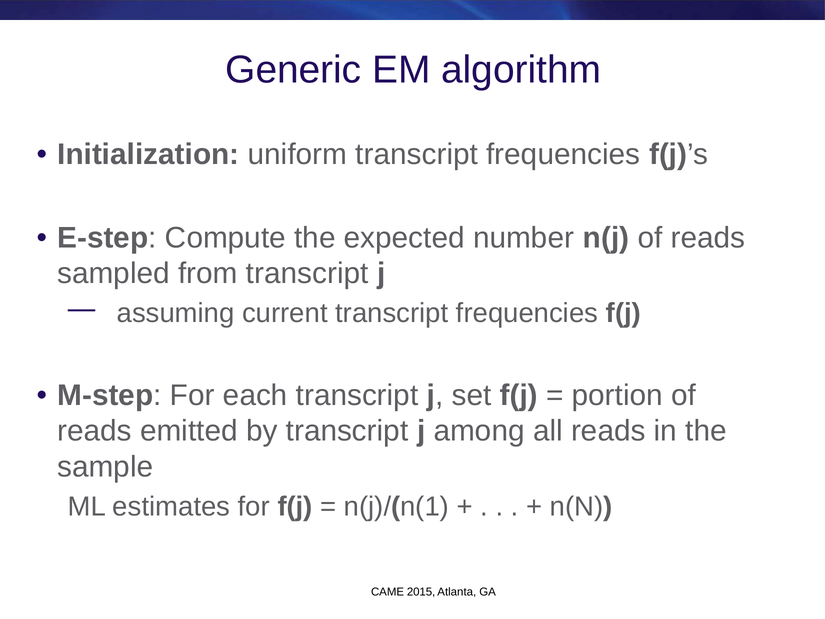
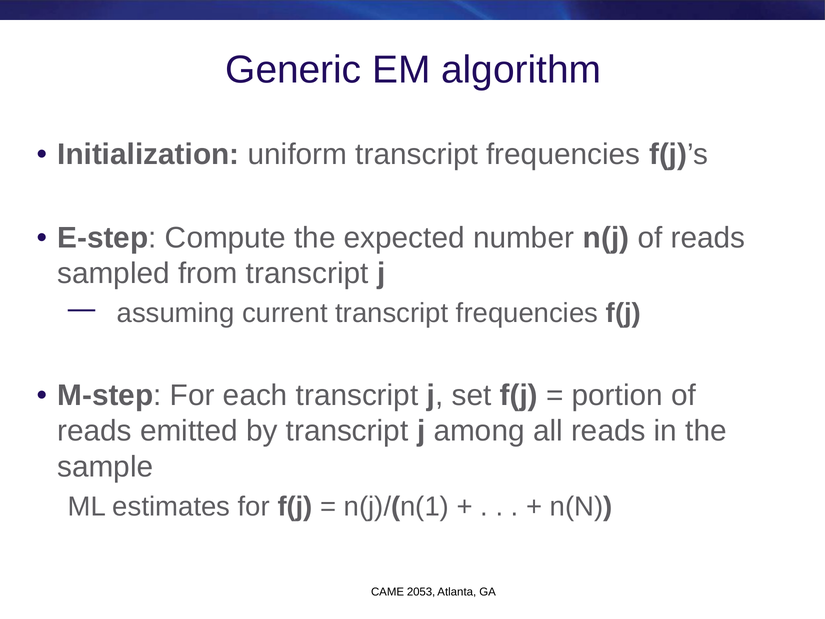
2015: 2015 -> 2053 (421, 592)
